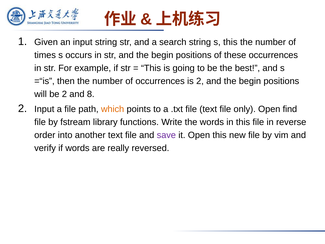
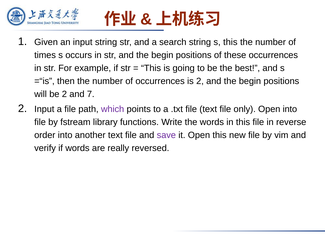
8: 8 -> 7 (91, 94)
which colour: orange -> purple (113, 109)
Open find: find -> into (290, 109)
